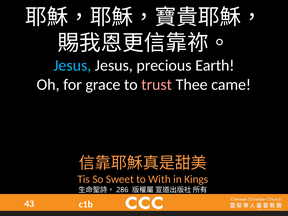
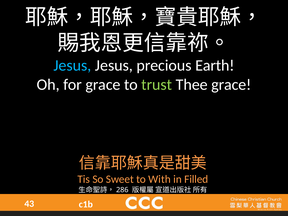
trust colour: pink -> light green (157, 85)
Thee came: came -> grace (231, 85)
Kings: Kings -> Filled (196, 179)
